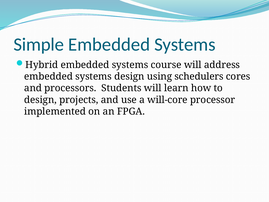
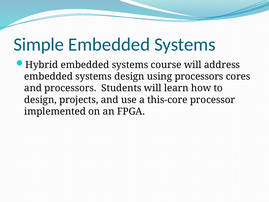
using schedulers: schedulers -> processors (199, 76)
will-core: will-core -> this-core (167, 100)
